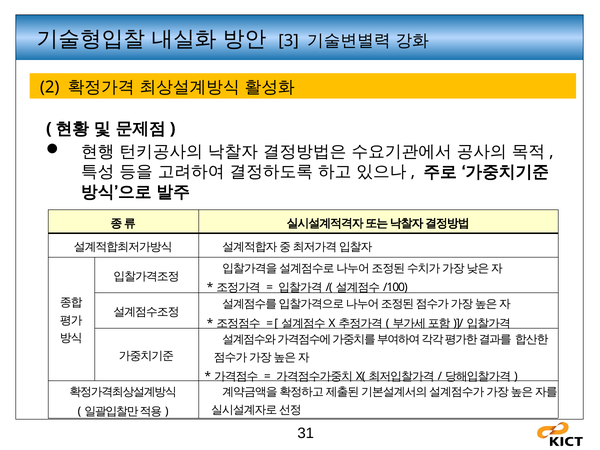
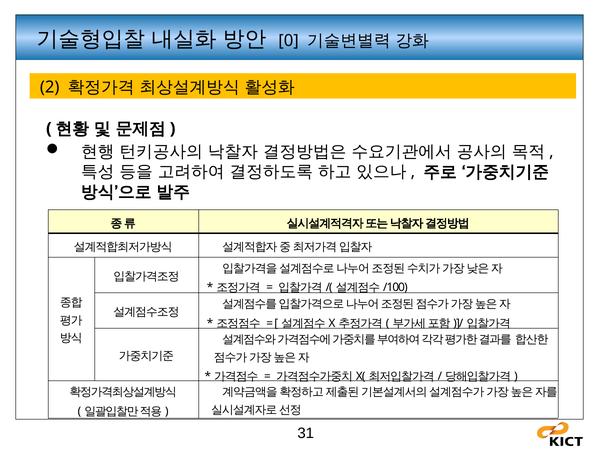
3: 3 -> 0 (289, 41)
